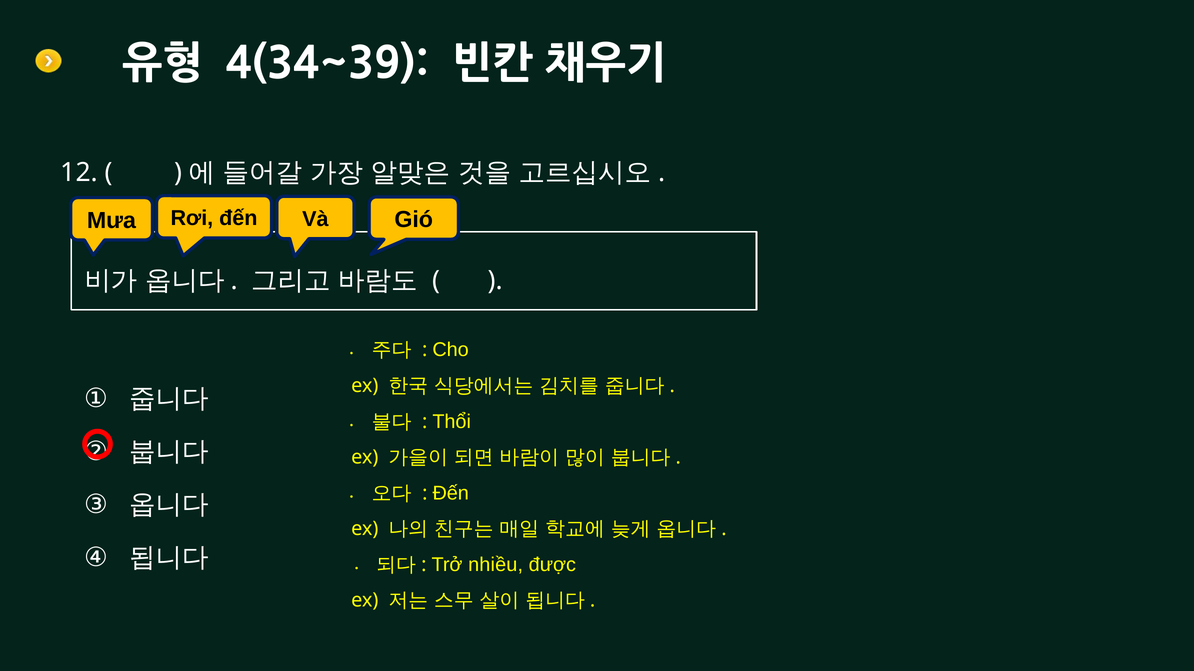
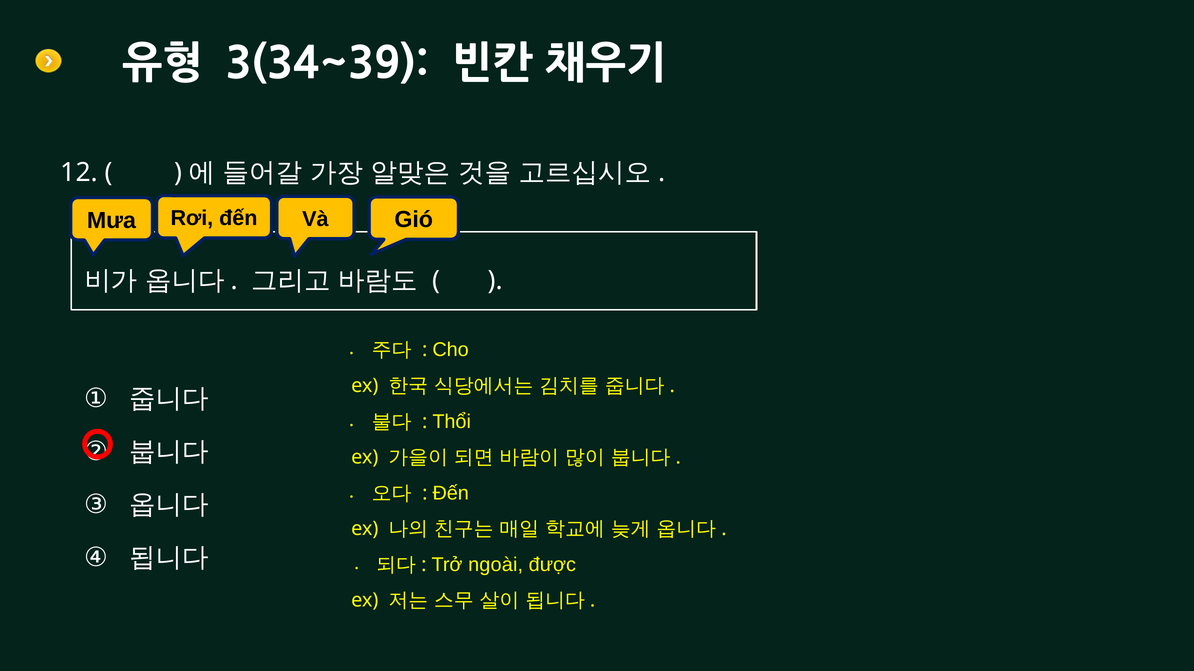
4(34~39: 4(34~39 -> 3(34~39 (328, 64)
nhiều: nhiều -> ngoài (496, 565)
